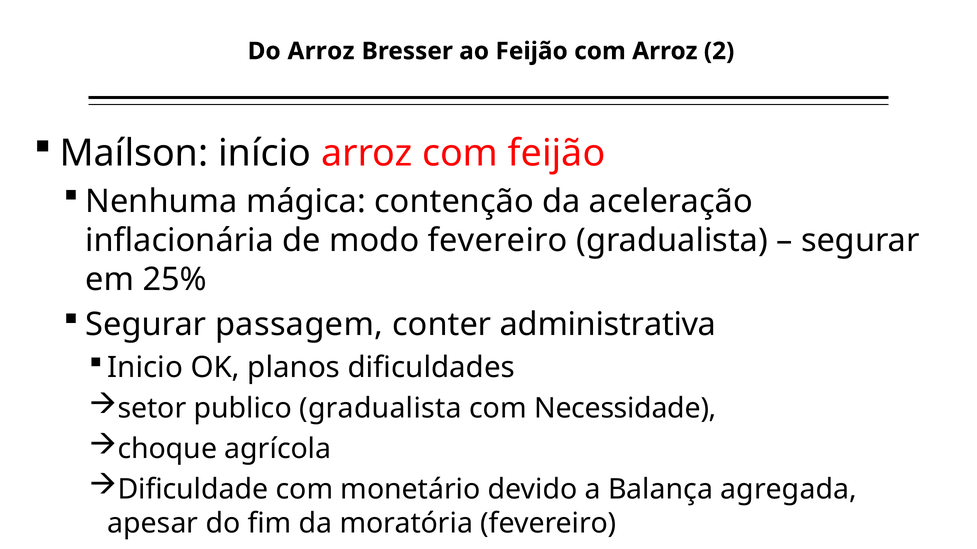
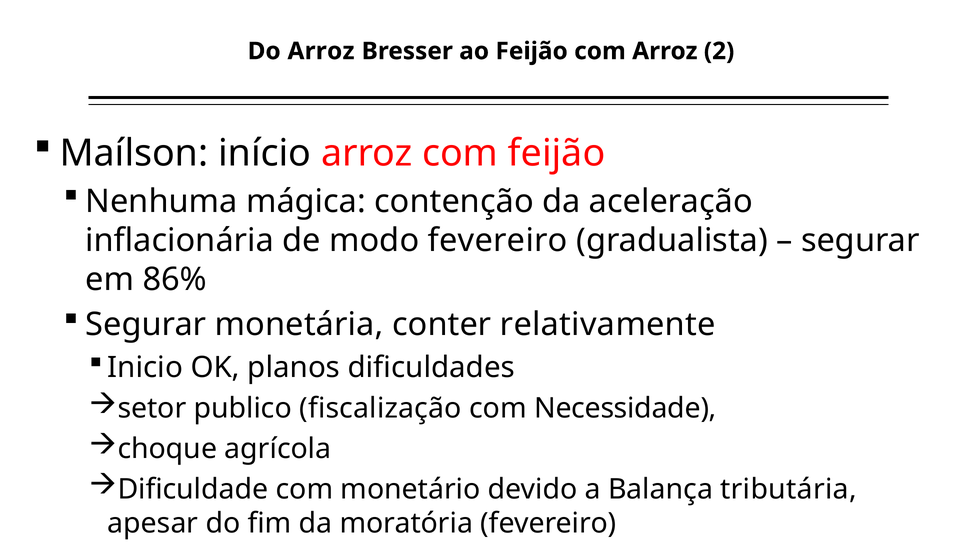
25%: 25% -> 86% (175, 280)
passagem: passagem -> monetária (299, 325)
administrativa: administrativa -> relativamente (608, 325)
publico gradualista: gradualista -> fiscalização (380, 409)
agregada: agregada -> tributária (789, 490)
